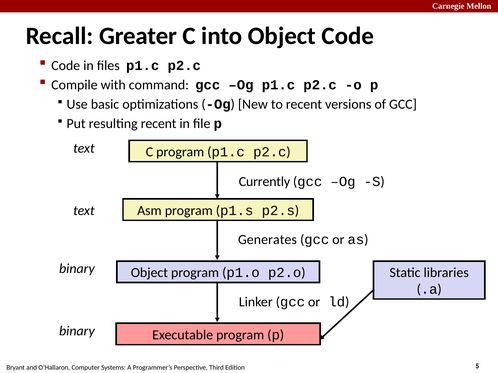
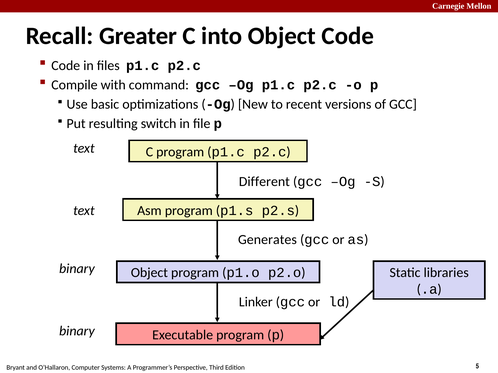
resulting recent: recent -> switch (159, 124)
Currently: Currently -> Different (264, 182)
